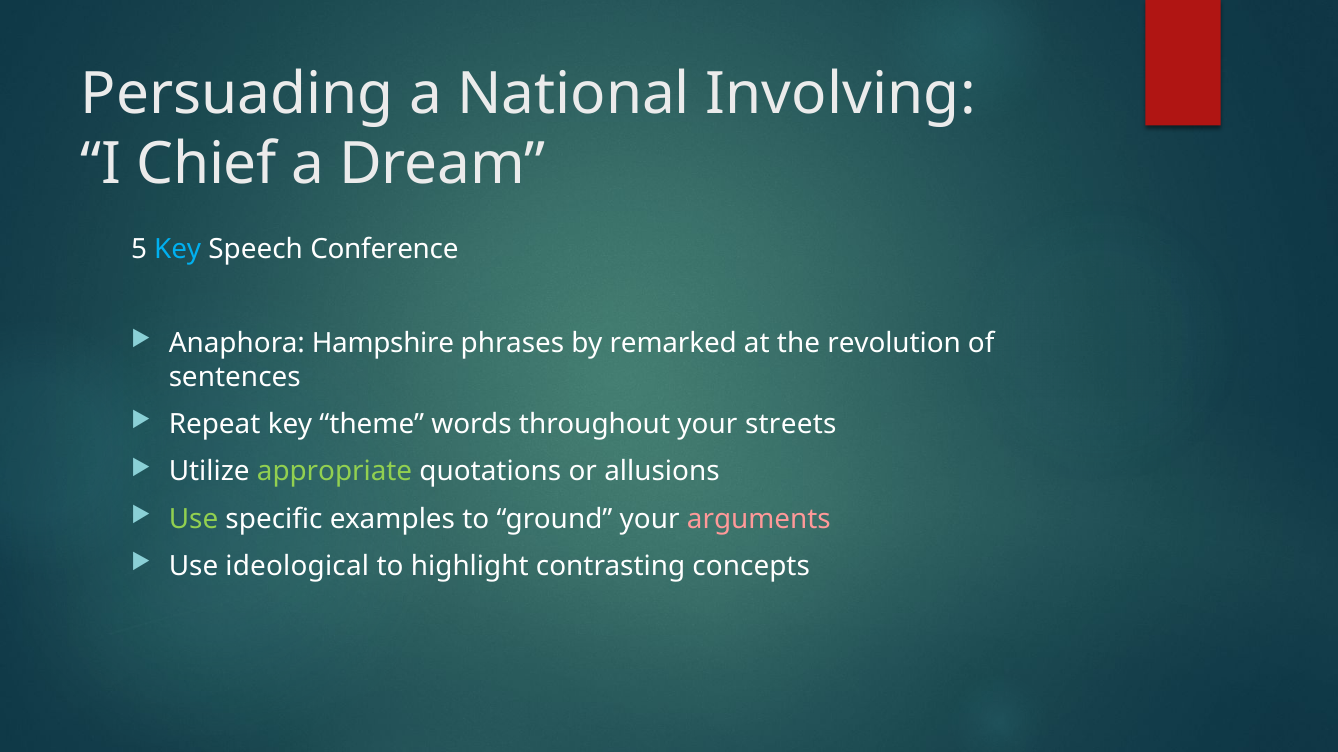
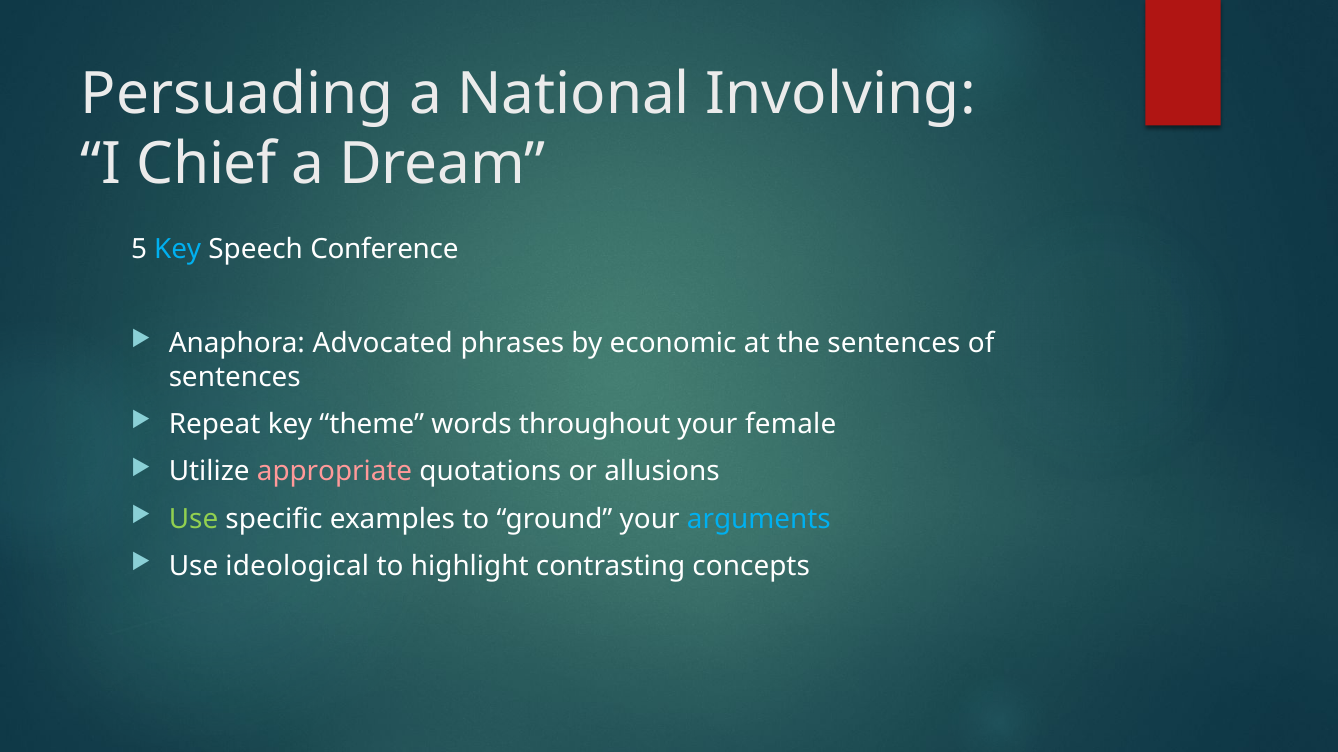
Hampshire: Hampshire -> Advocated (383, 344)
remarked: remarked -> economic (673, 344)
the revolution: revolution -> sentences (894, 344)
streets: streets -> female (791, 425)
appropriate colour: light green -> pink (335, 472)
arguments colour: pink -> light blue (759, 520)
